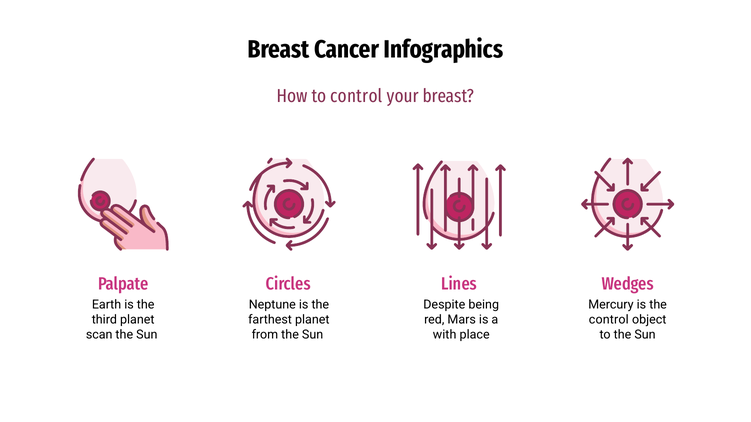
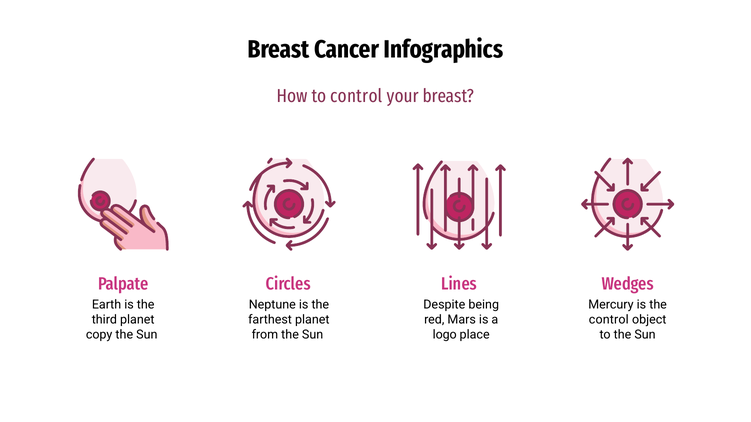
scan: scan -> copy (99, 335)
with: with -> logo (445, 335)
